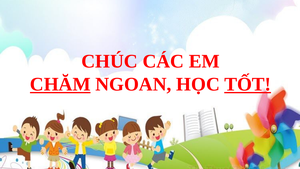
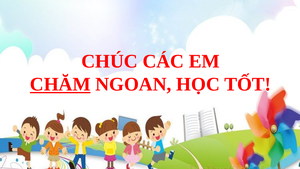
TỐT underline: present -> none (248, 84)
